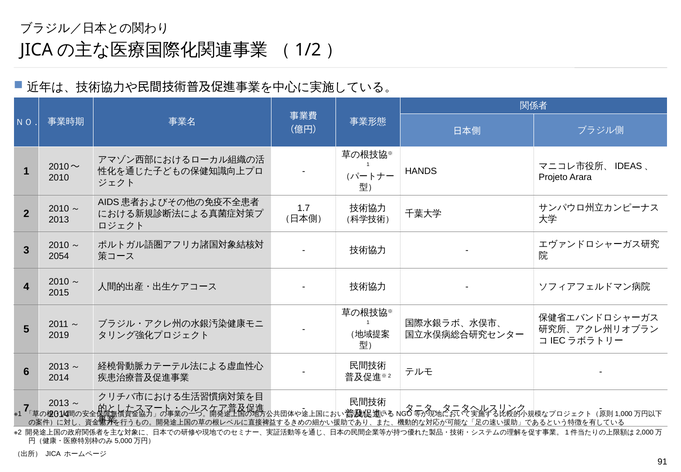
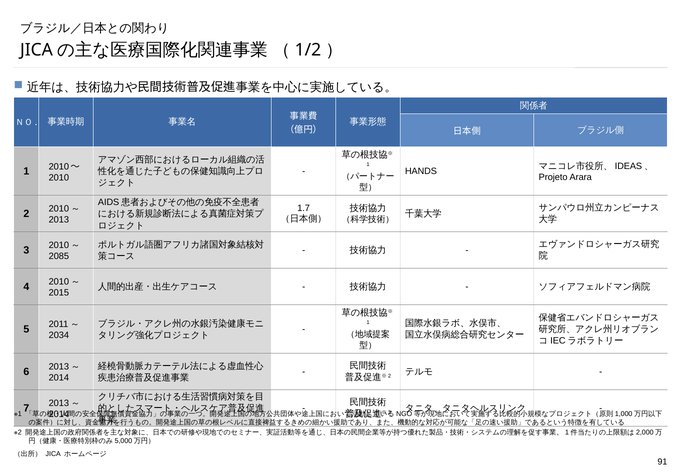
2054: 2054 -> 2085 (59, 256)
2019: 2019 -> 2034 (59, 335)
